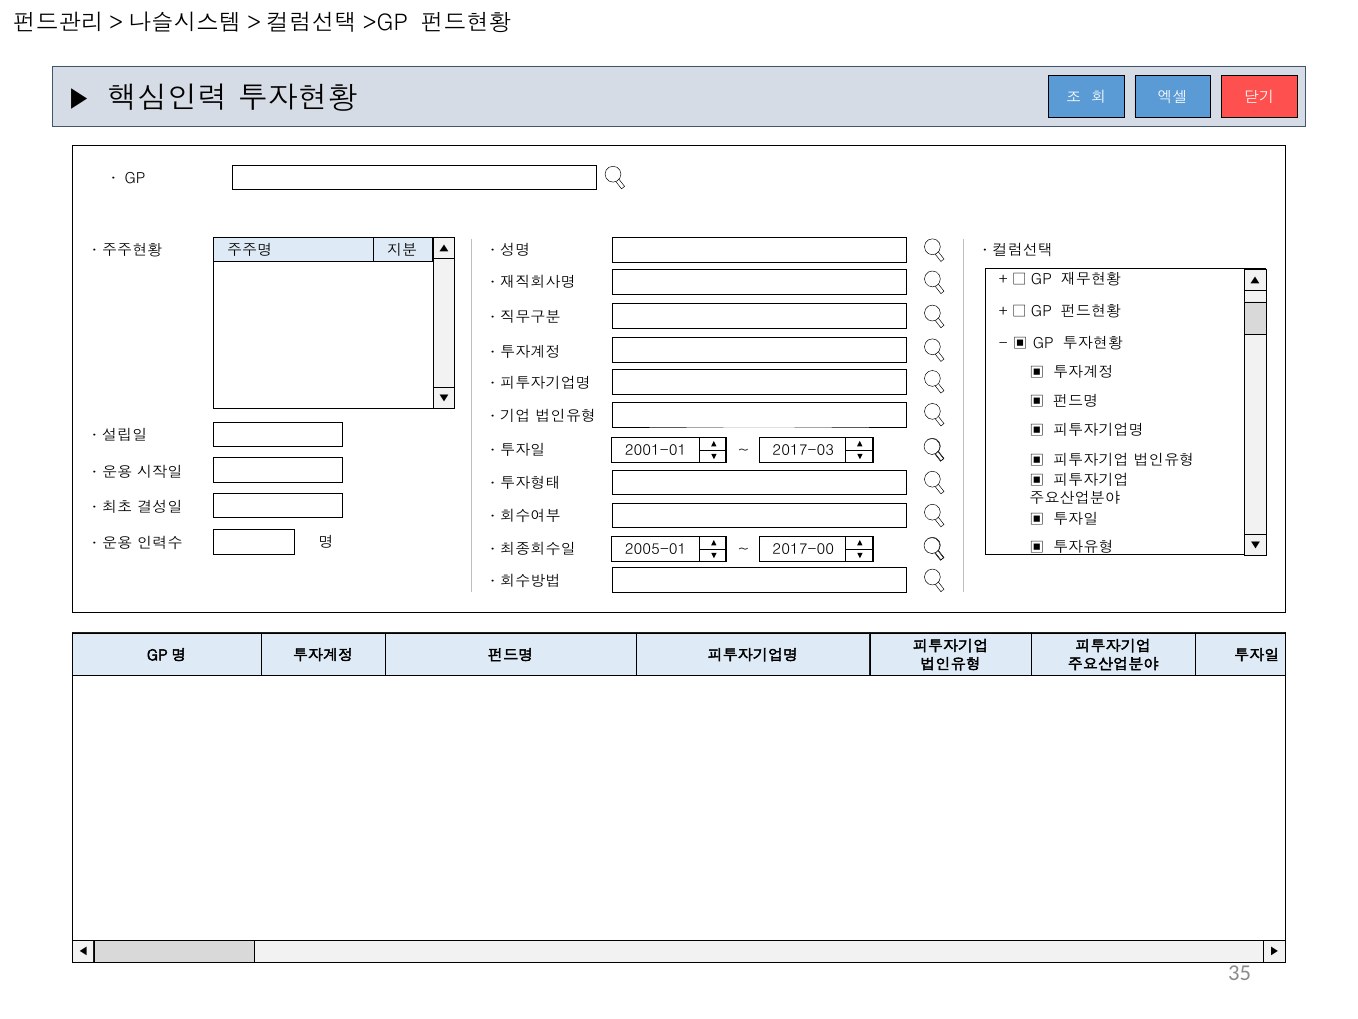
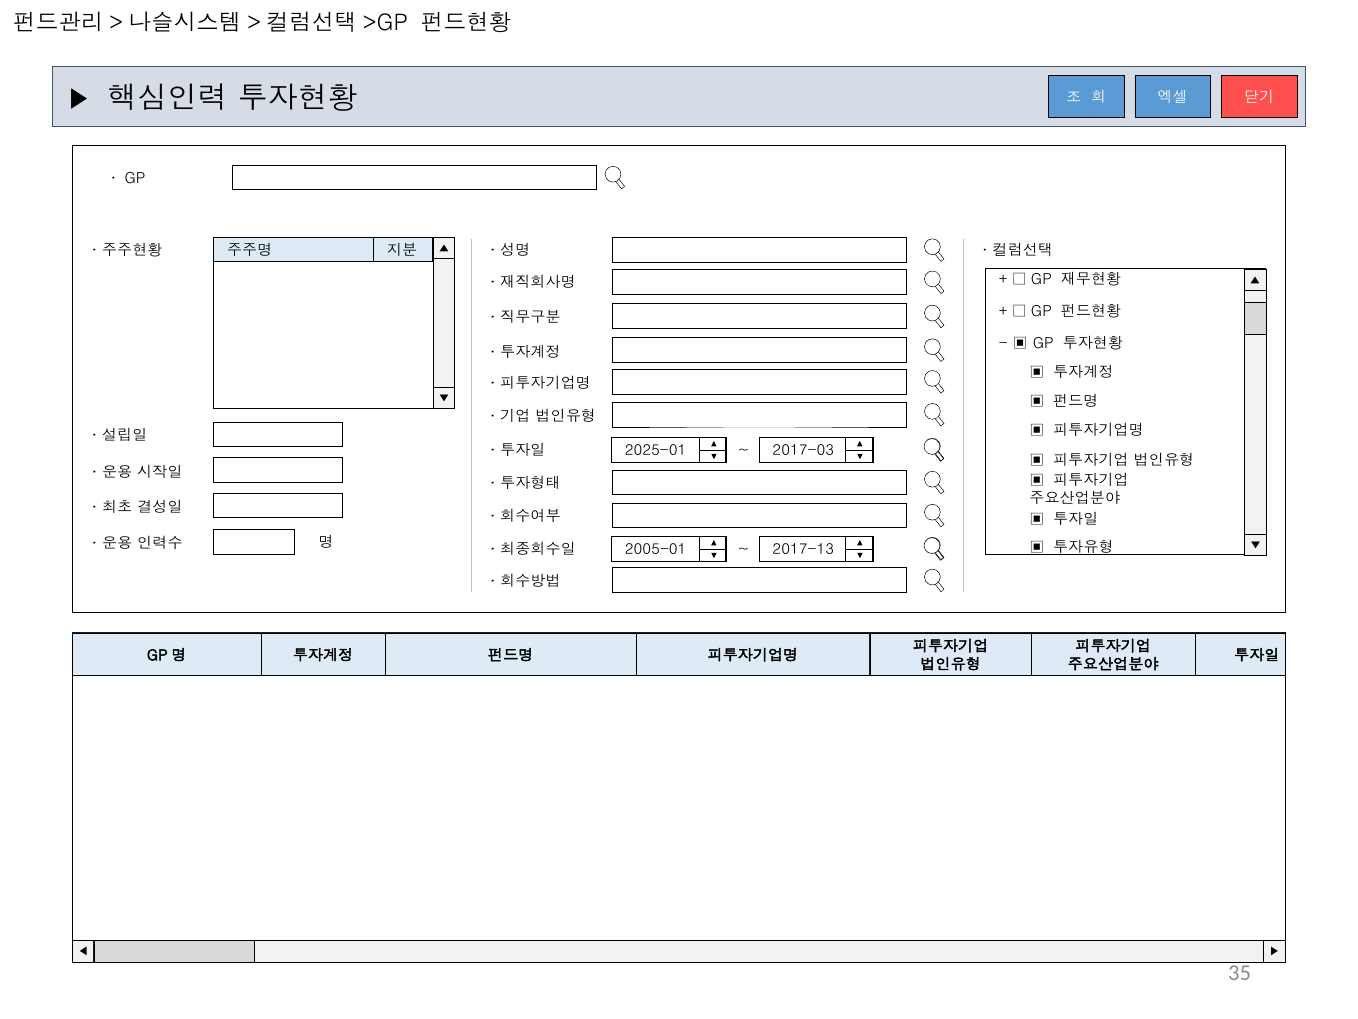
2001-01: 2001-01 -> 2025-01 (656, 450)
2017-00: 2017-00 -> 2017-13 (803, 549)
